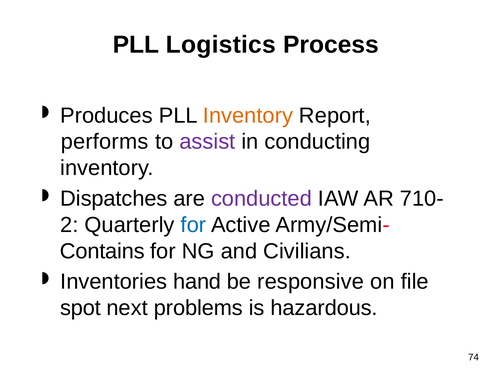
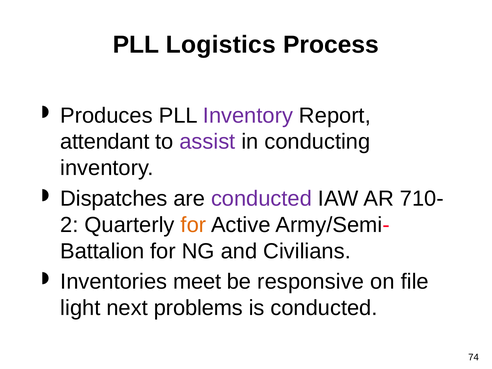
Inventory colour: orange -> purple (248, 116)
performs: performs -> attendant (105, 142)
for colour: blue -> orange (193, 225)
Contains: Contains -> Battalion (102, 251)
hand: hand -> meet (197, 282)
spot: spot -> light (80, 308)
is hazardous: hazardous -> conducted (324, 308)
